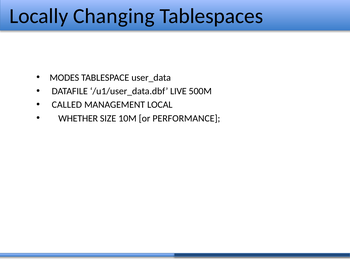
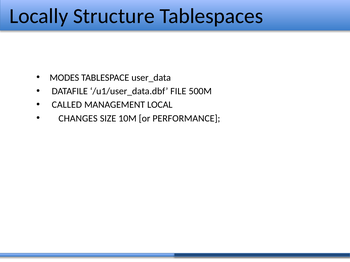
Changing: Changing -> Structure (114, 16)
LIVE: LIVE -> FILE (178, 91)
WHETHER: WHETHER -> CHANGES (78, 119)
